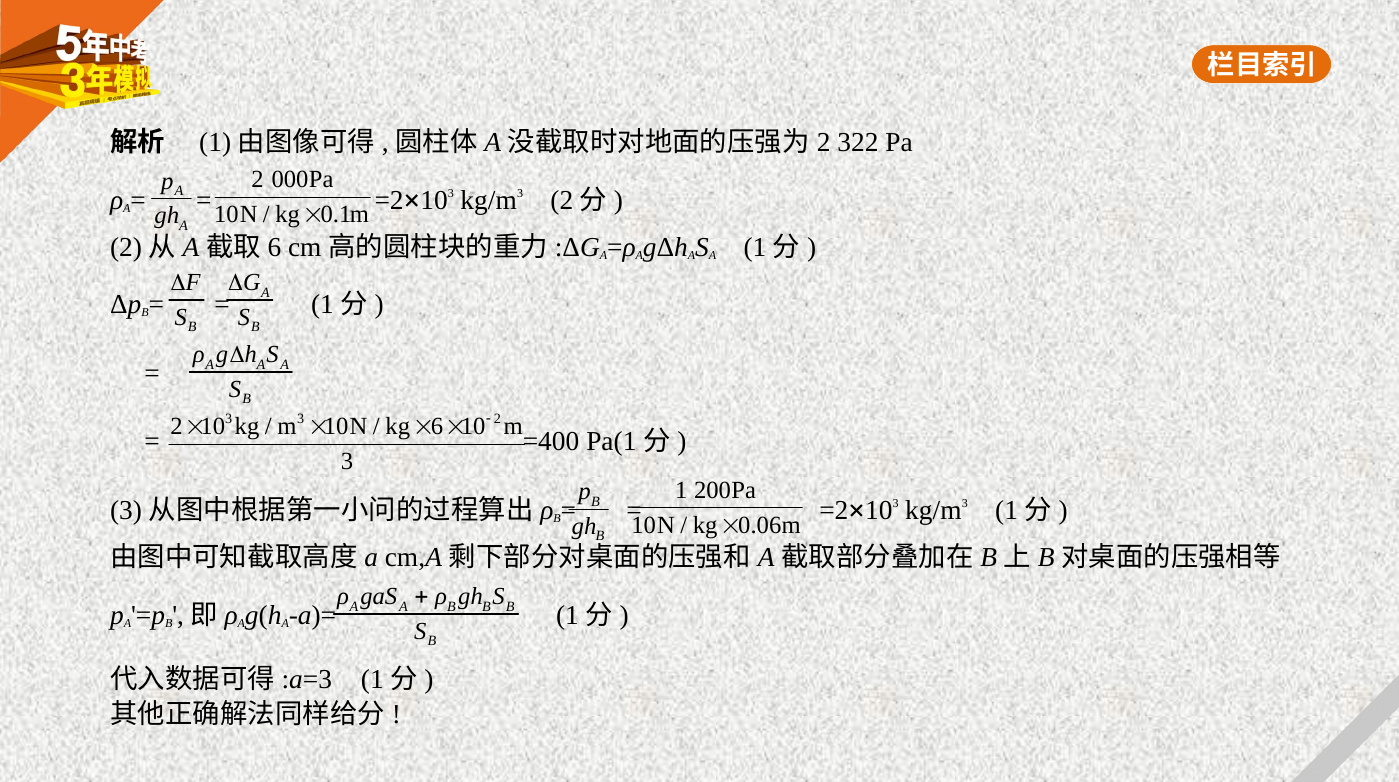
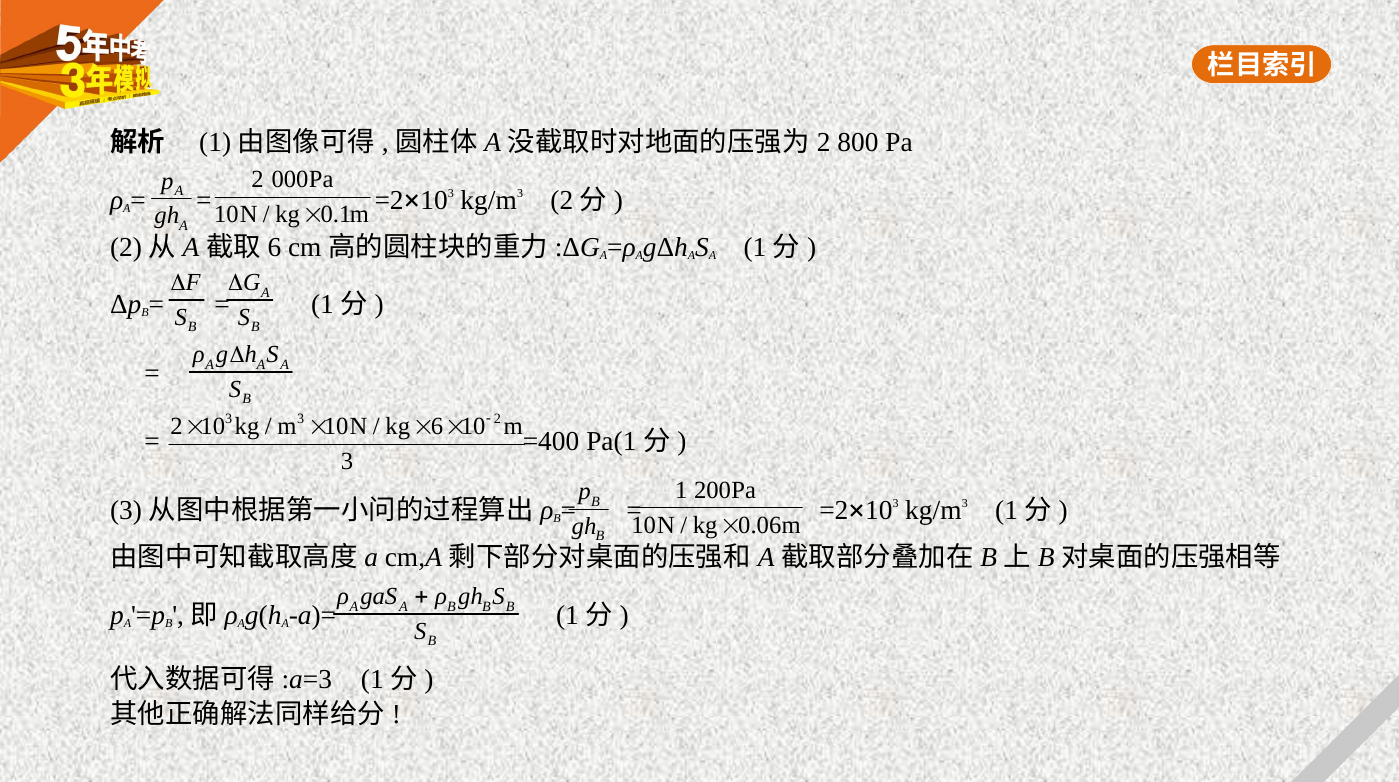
322: 322 -> 800 (858, 142)
